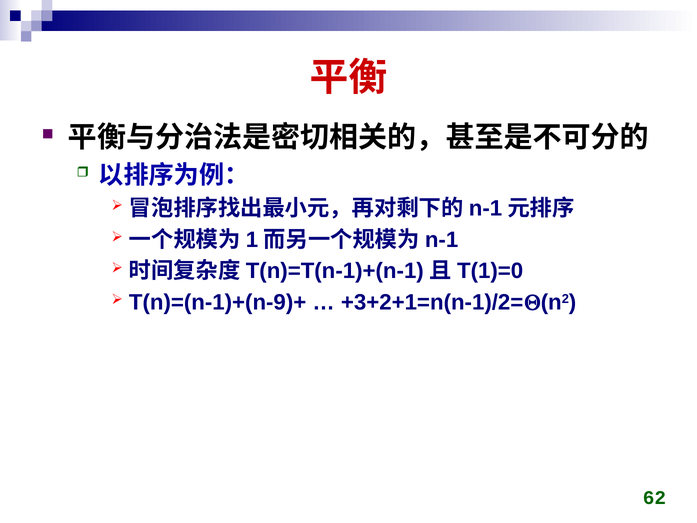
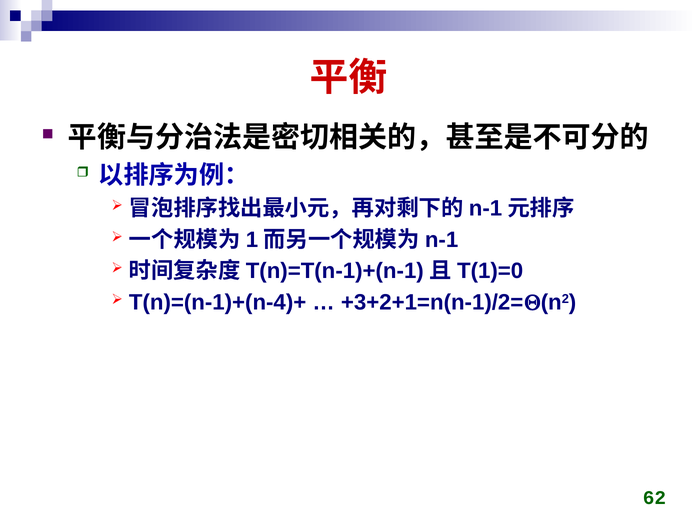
T(n)=(n-1)+(n-9)+: T(n)=(n-1)+(n-9)+ -> T(n)=(n-1)+(n-4)+ (218, 302)
